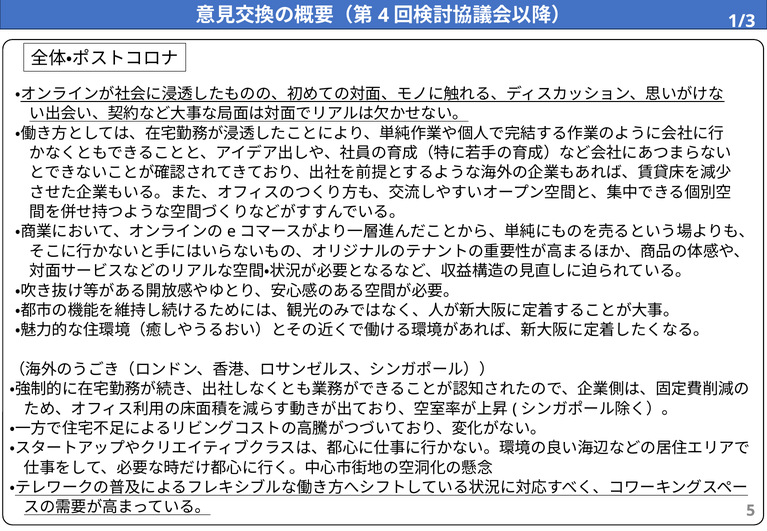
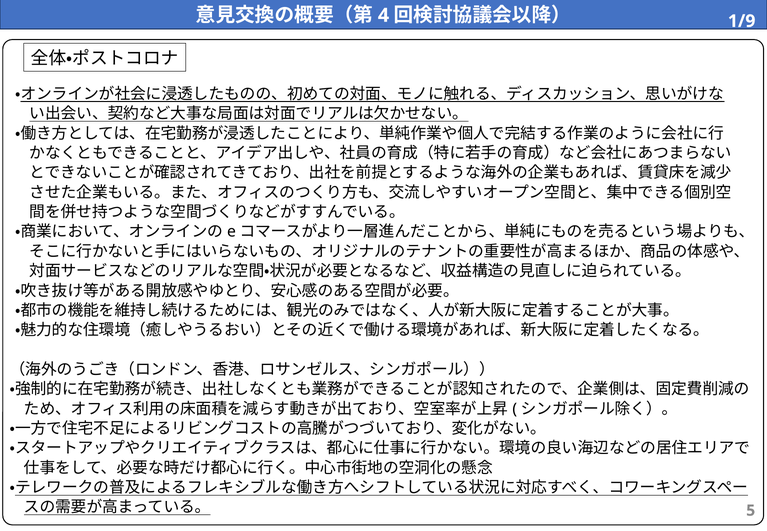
1/3: 1/3 -> 1/9 (742, 21)
